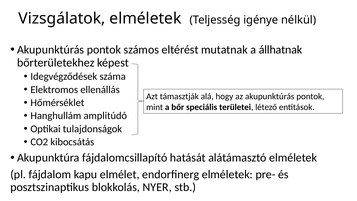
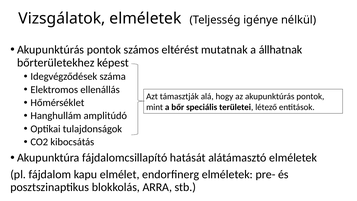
NYER: NYER -> ARRA (157, 187)
